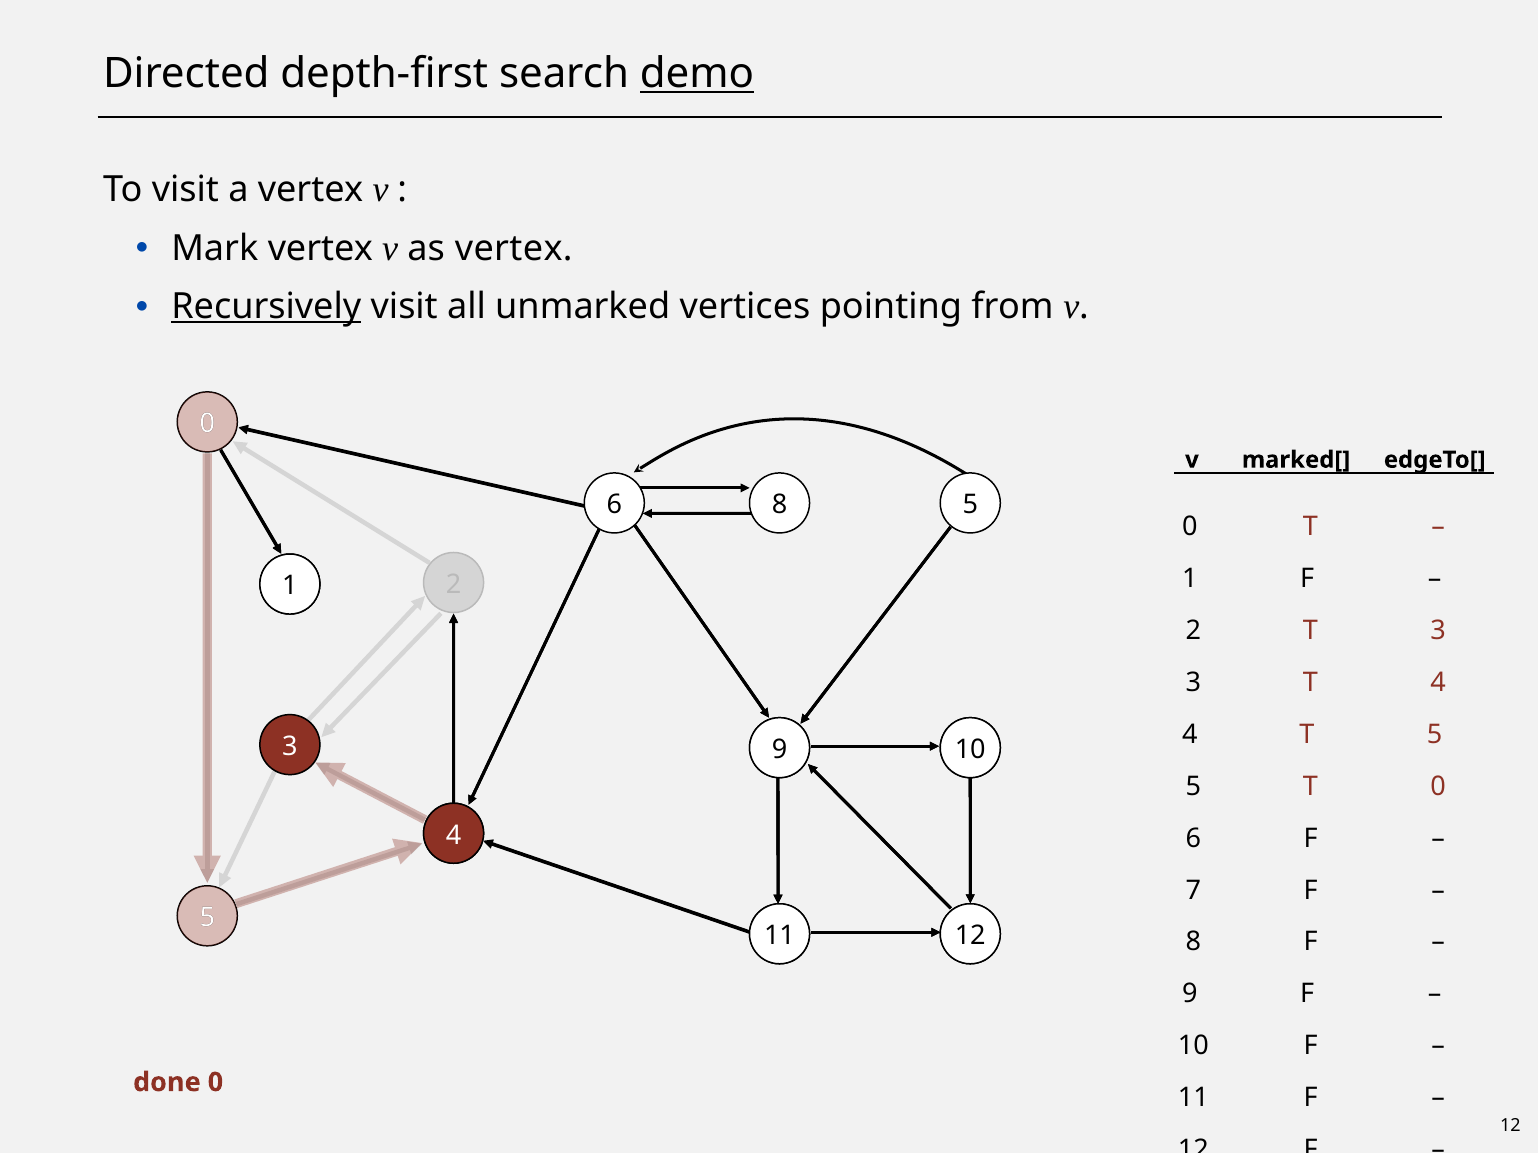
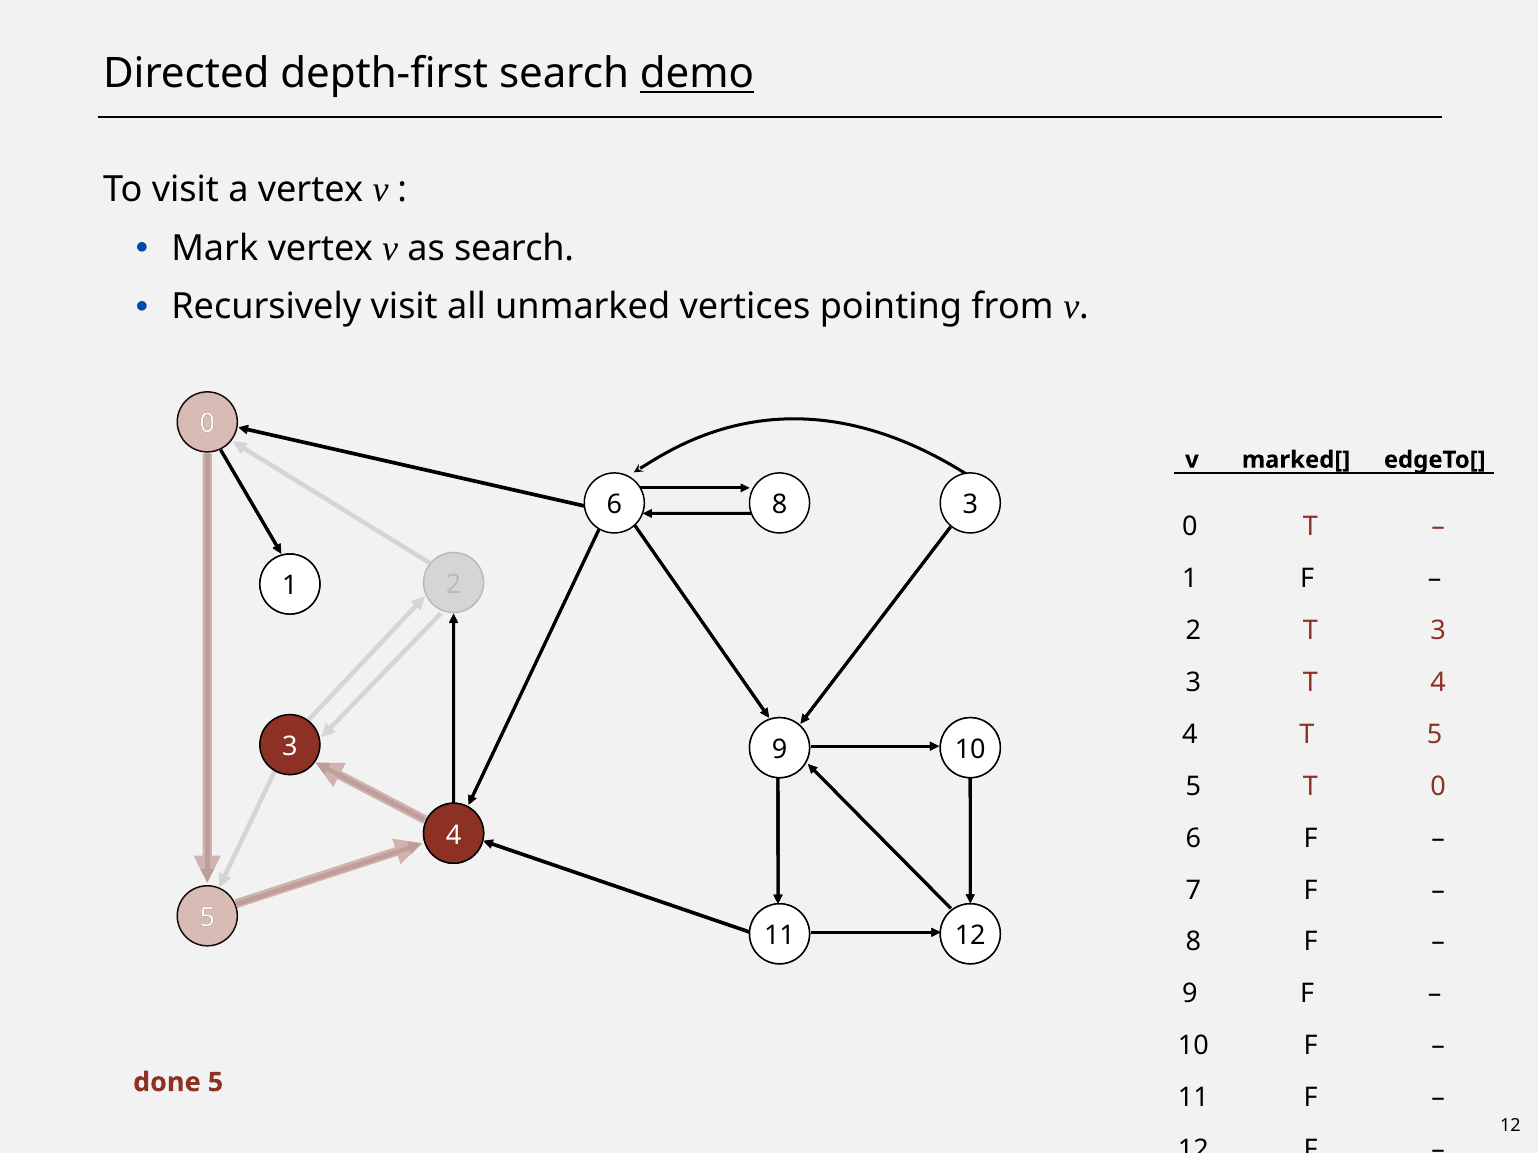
as vertex: vertex -> search (514, 248)
Recursively underline: present -> none (266, 307)
8 5: 5 -> 3 (970, 505)
done 0: 0 -> 5 (215, 1083)
